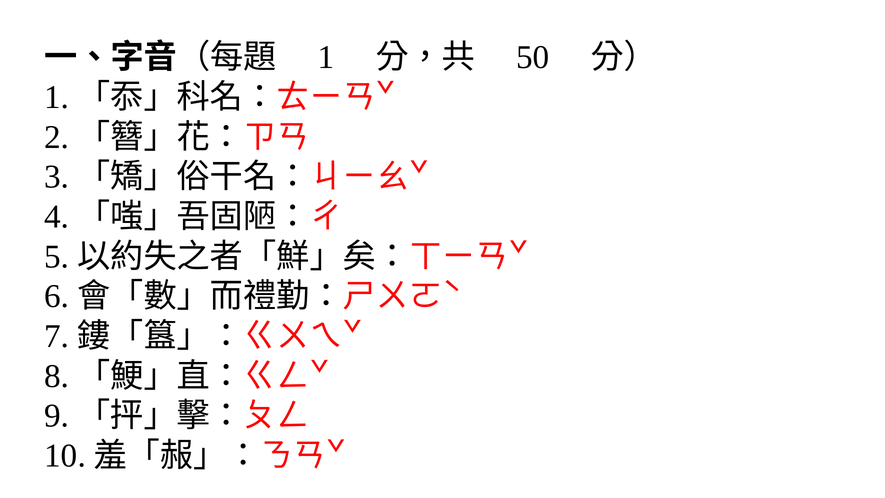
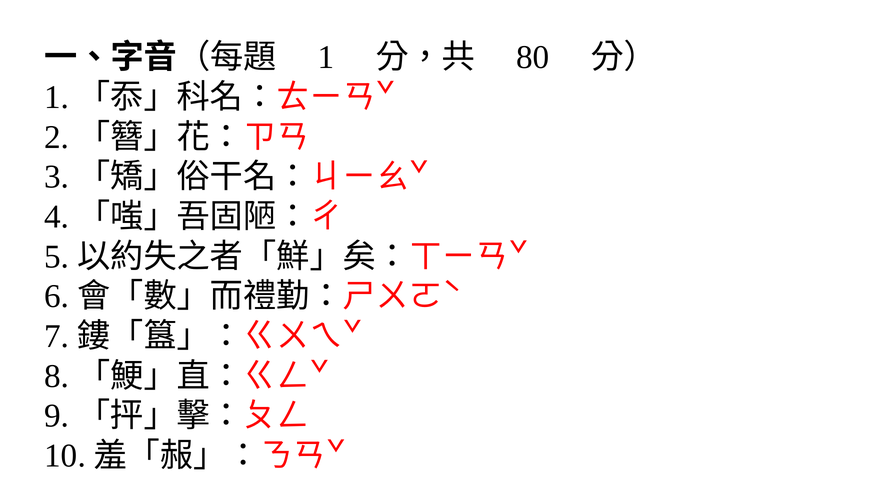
50: 50 -> 80 (533, 57)
